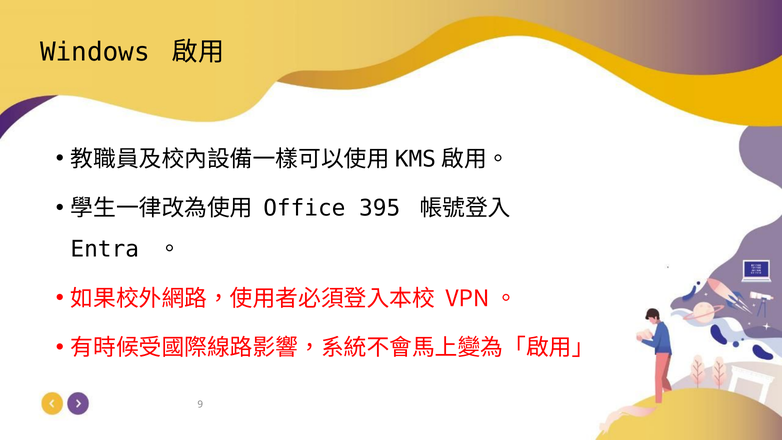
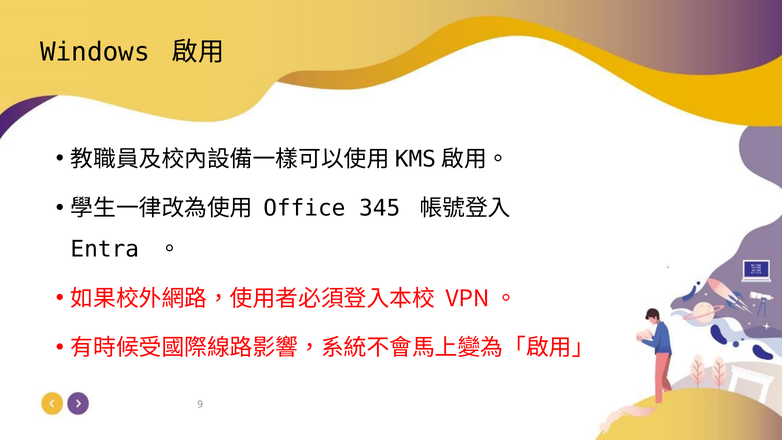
395: 395 -> 345 (380, 208)
